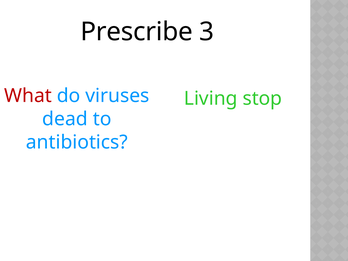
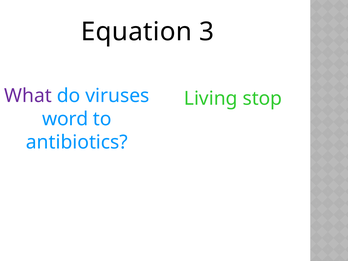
Prescribe: Prescribe -> Equation (136, 32)
What colour: red -> purple (28, 96)
dead: dead -> word (65, 119)
